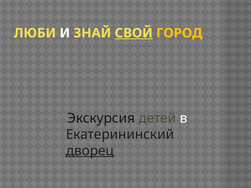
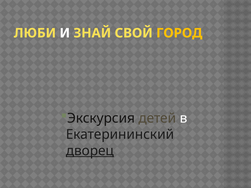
СВОЙ underline: present -> none (134, 33)
